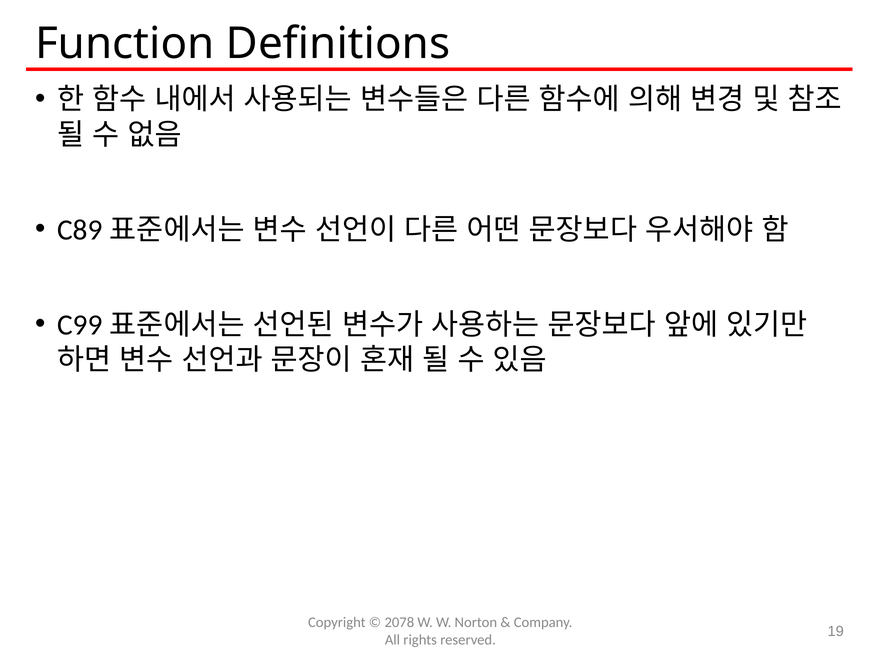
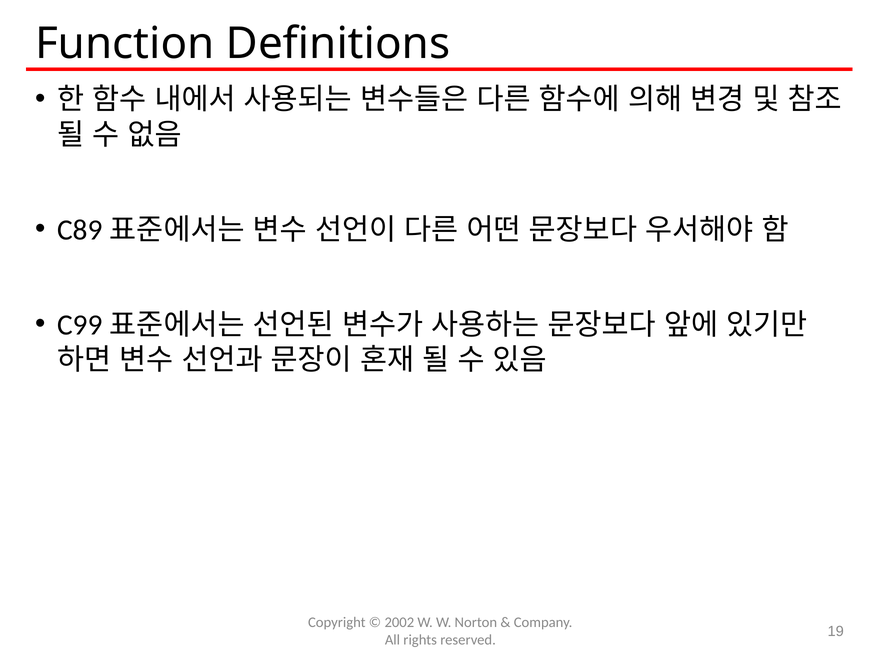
2078: 2078 -> 2002 (399, 622)
